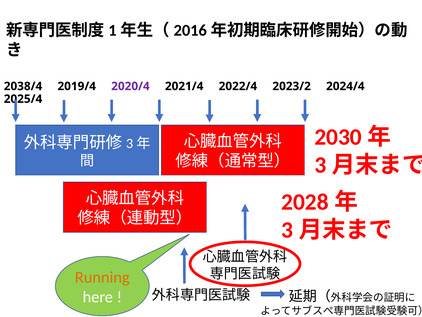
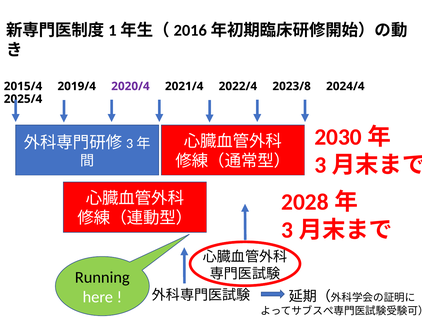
2038/4: 2038/4 -> 2015/4 (23, 86)
2023/2: 2023/2 -> 2023/8 (292, 86)
Running colour: orange -> black (102, 277)
